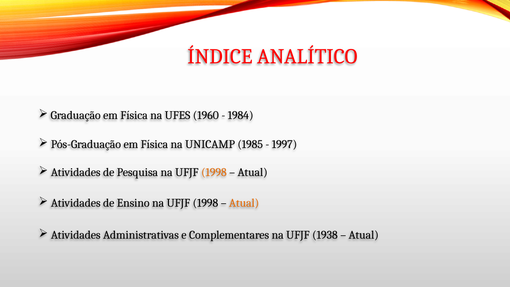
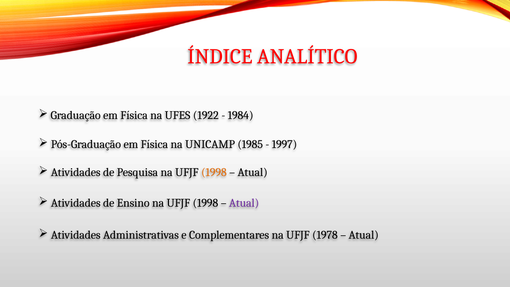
1960: 1960 -> 1922 (206, 115)
Atual colour: orange -> purple (244, 203)
1938: 1938 -> 1978 (325, 235)
